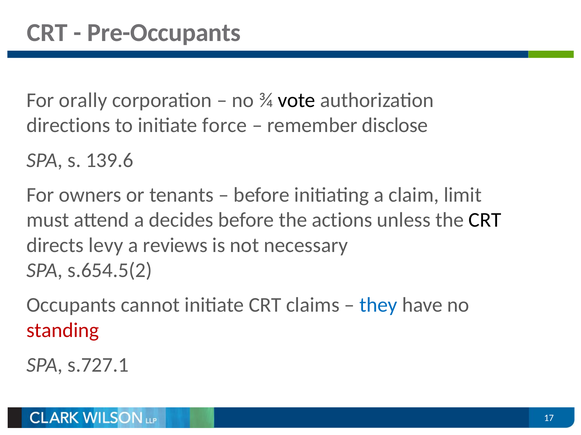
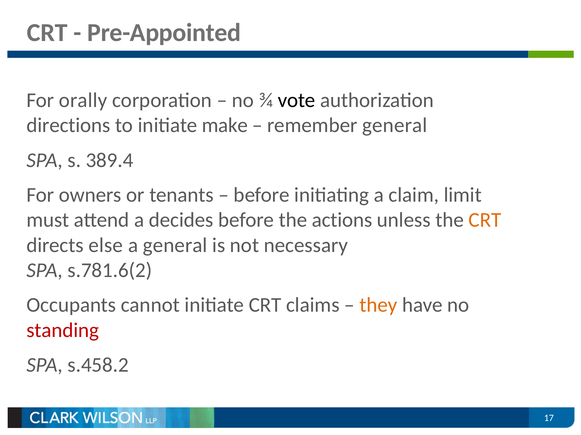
Pre-Occupants: Pre-Occupants -> Pre-Appointed (164, 33)
force: force -> make (225, 126)
remember disclose: disclose -> general (395, 126)
139.6: 139.6 -> 389.4 (110, 160)
CRT colour: black -> orange (485, 220)
levy: levy -> else (106, 246)
a reviews: reviews -> general (175, 246)
s.654.5(2: s.654.5(2 -> s.781.6(2 (110, 271)
they colour: blue -> orange (378, 306)
s.727.1: s.727.1 -> s.458.2 (98, 366)
